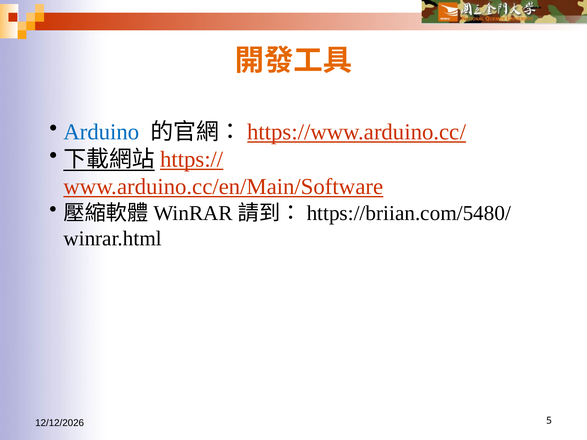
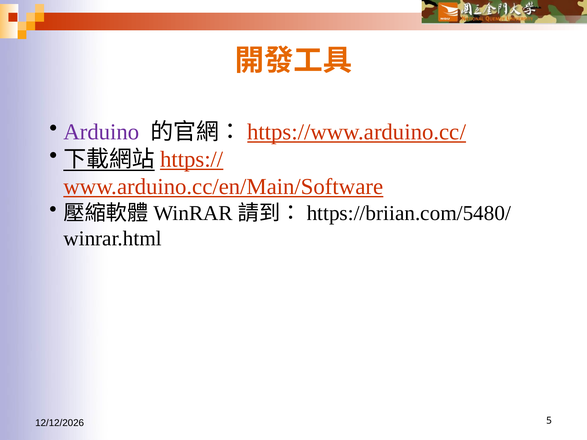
Arduino colour: blue -> purple (101, 132)
